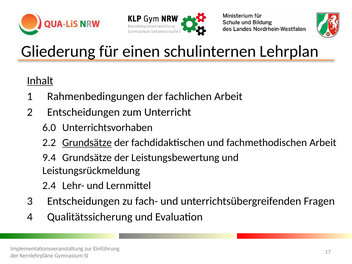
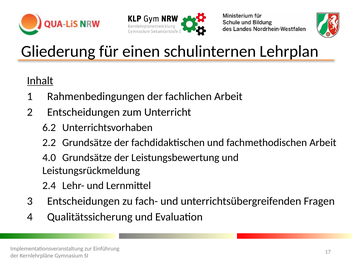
6.0: 6.0 -> 6.2 (49, 128)
Grundsätze underline: present -> none (87, 143)
9.4: 9.4 -> 4.0 (49, 158)
